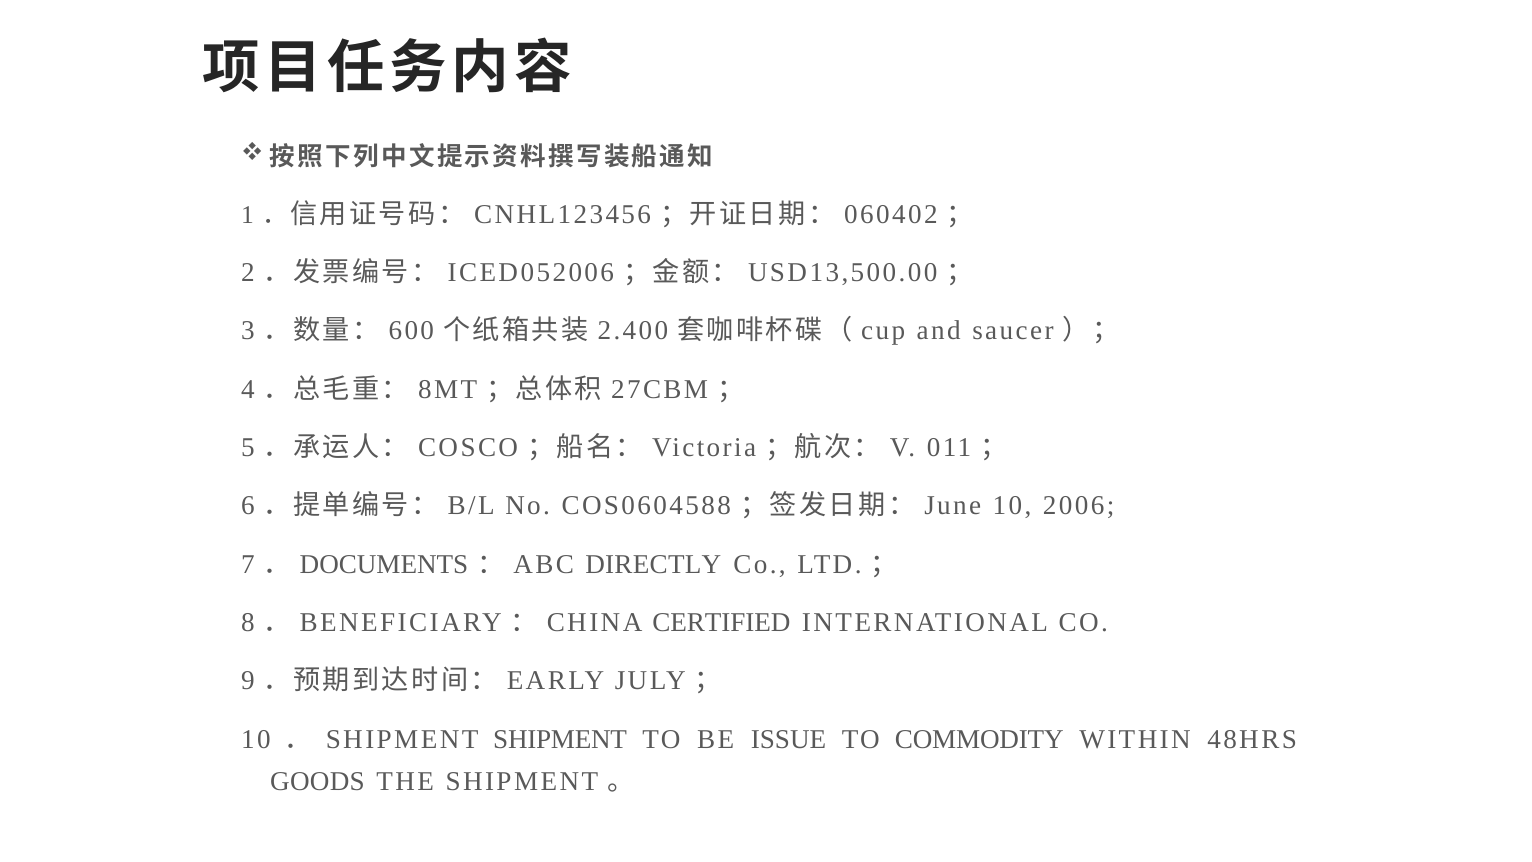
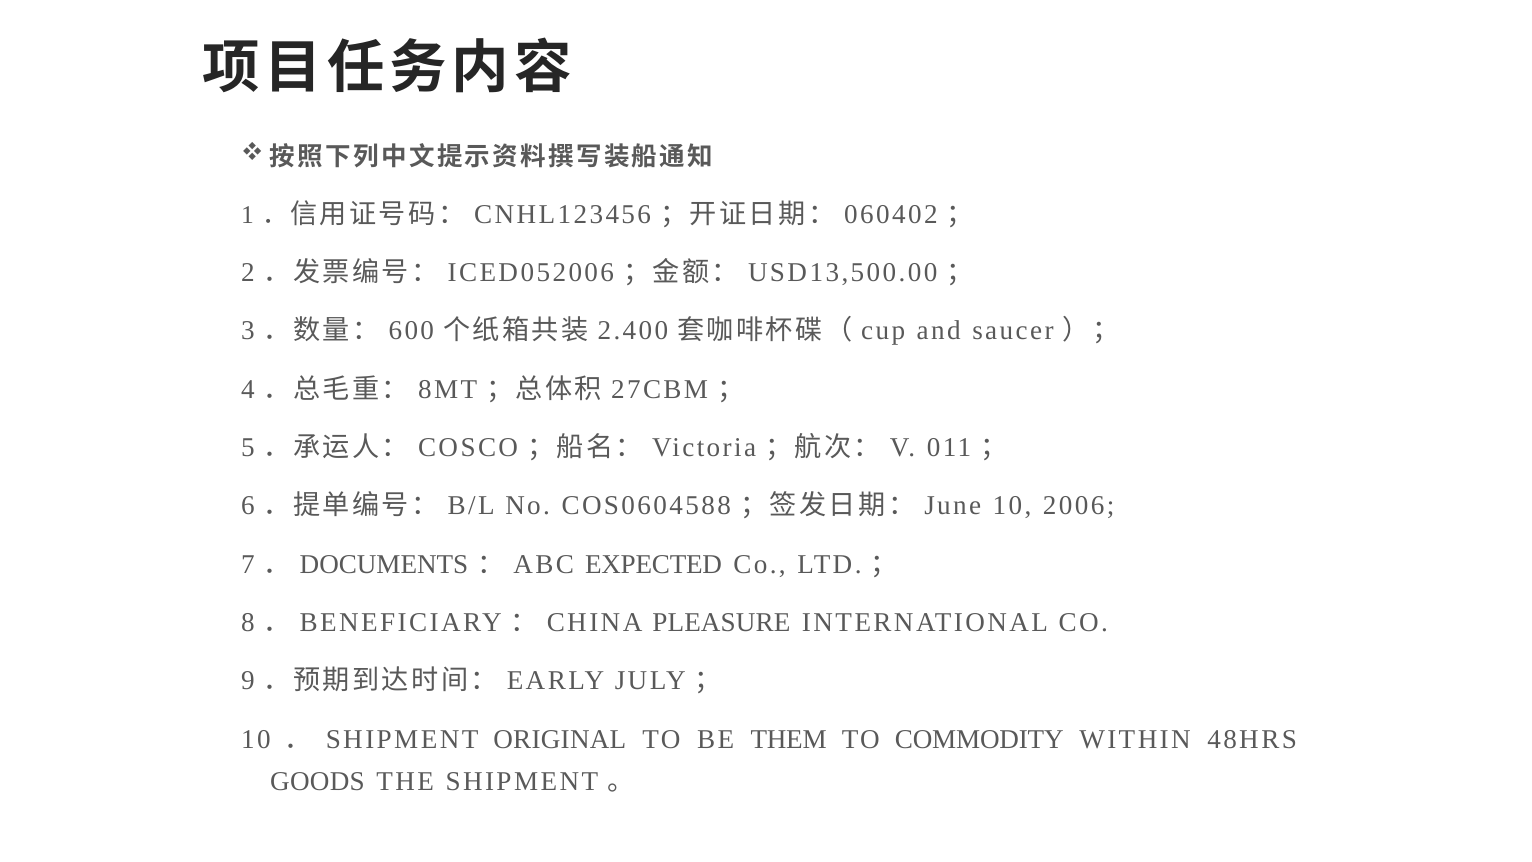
DIRECTLY: DIRECTLY -> EXPECTED (654, 564)
CERTIFIED: CERTIFIED -> PLEASURE (721, 622)
SHIPMENT: SHIPMENT -> ORIGINAL (560, 739)
ISSUE: ISSUE -> THEM (789, 739)
